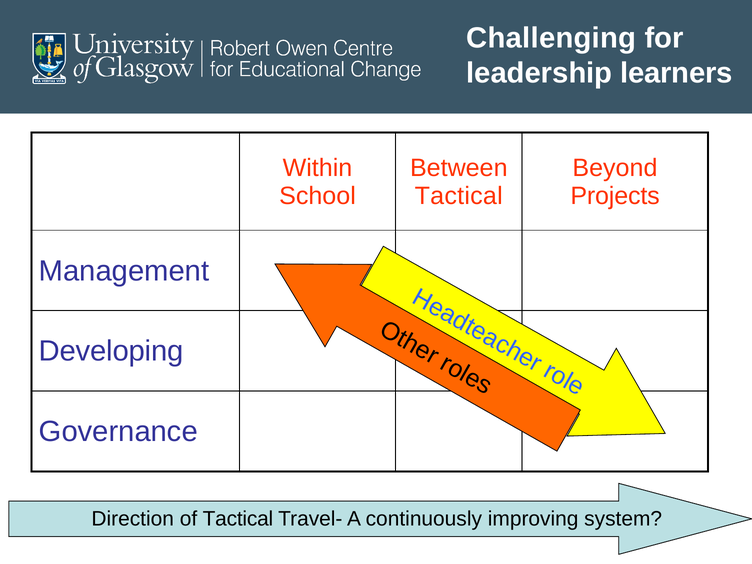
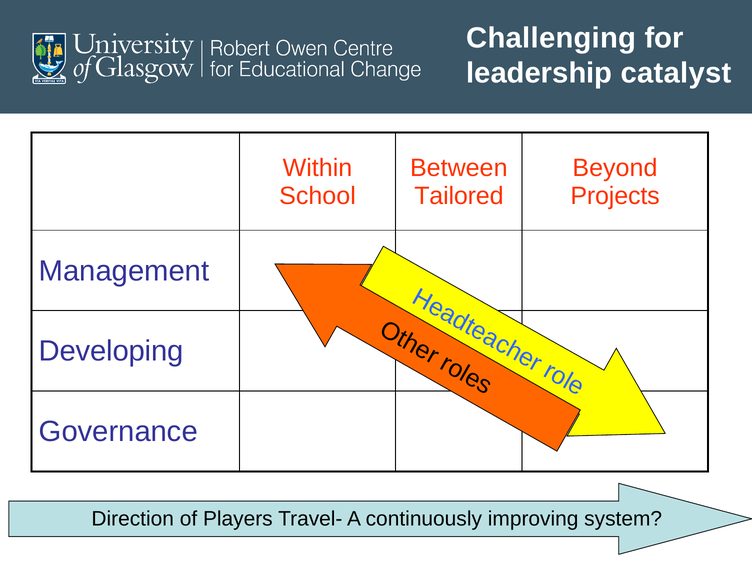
learners: learners -> catalyst (676, 73)
Tactical: Tactical -> Tailored (459, 196)
of Tactical: Tactical -> Players (238, 519)
